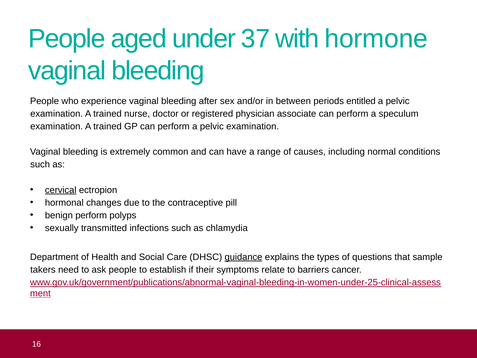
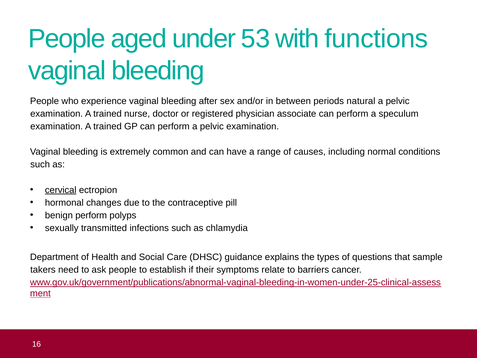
37: 37 -> 53 (256, 39)
hormone: hormone -> functions (376, 39)
entitled: entitled -> natural (361, 101)
guidance underline: present -> none (244, 257)
